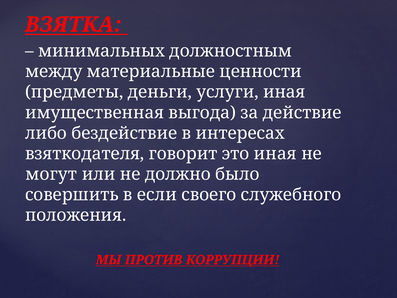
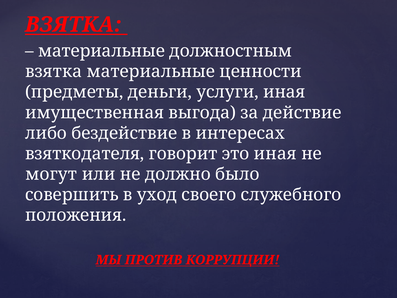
минимальных: минимальных -> материальные (102, 51)
между: между -> взятка (54, 71)
если: если -> уход (157, 195)
